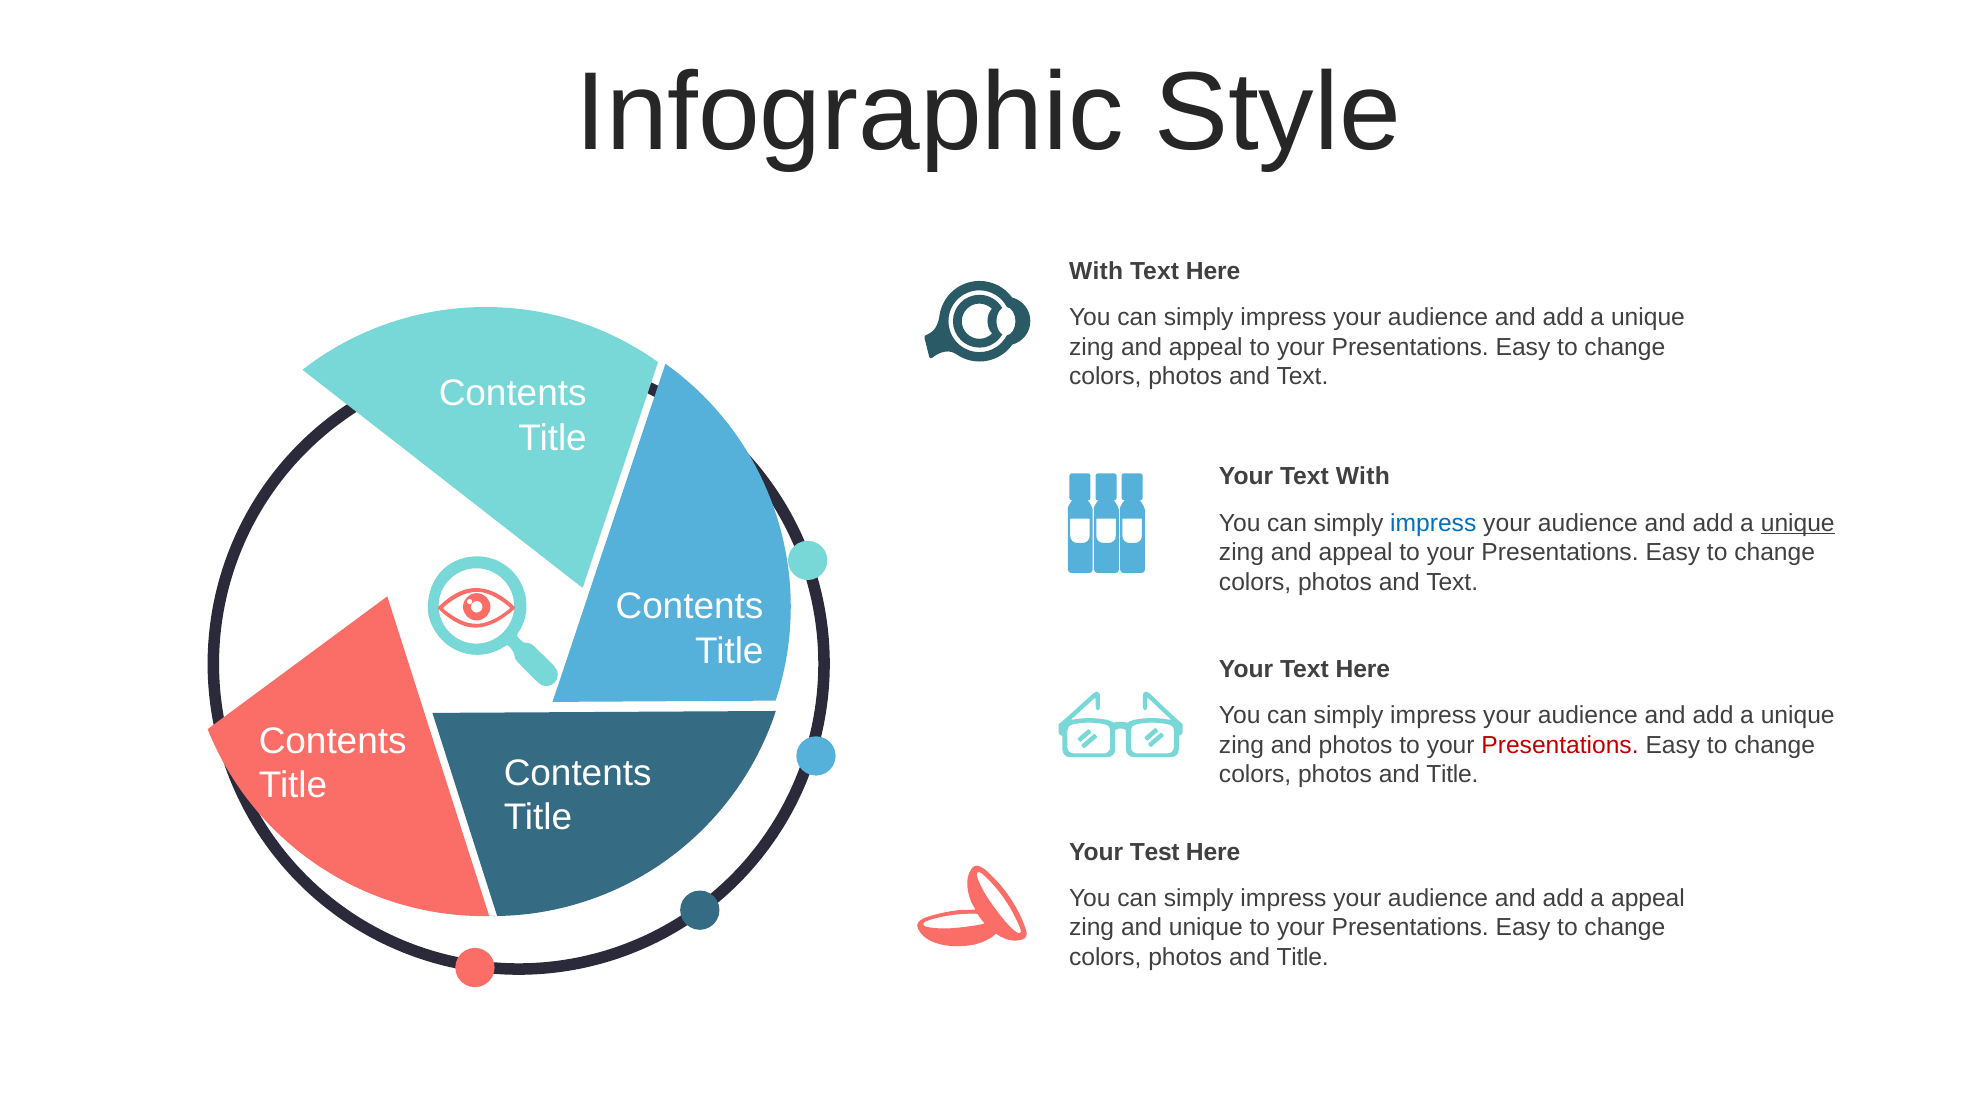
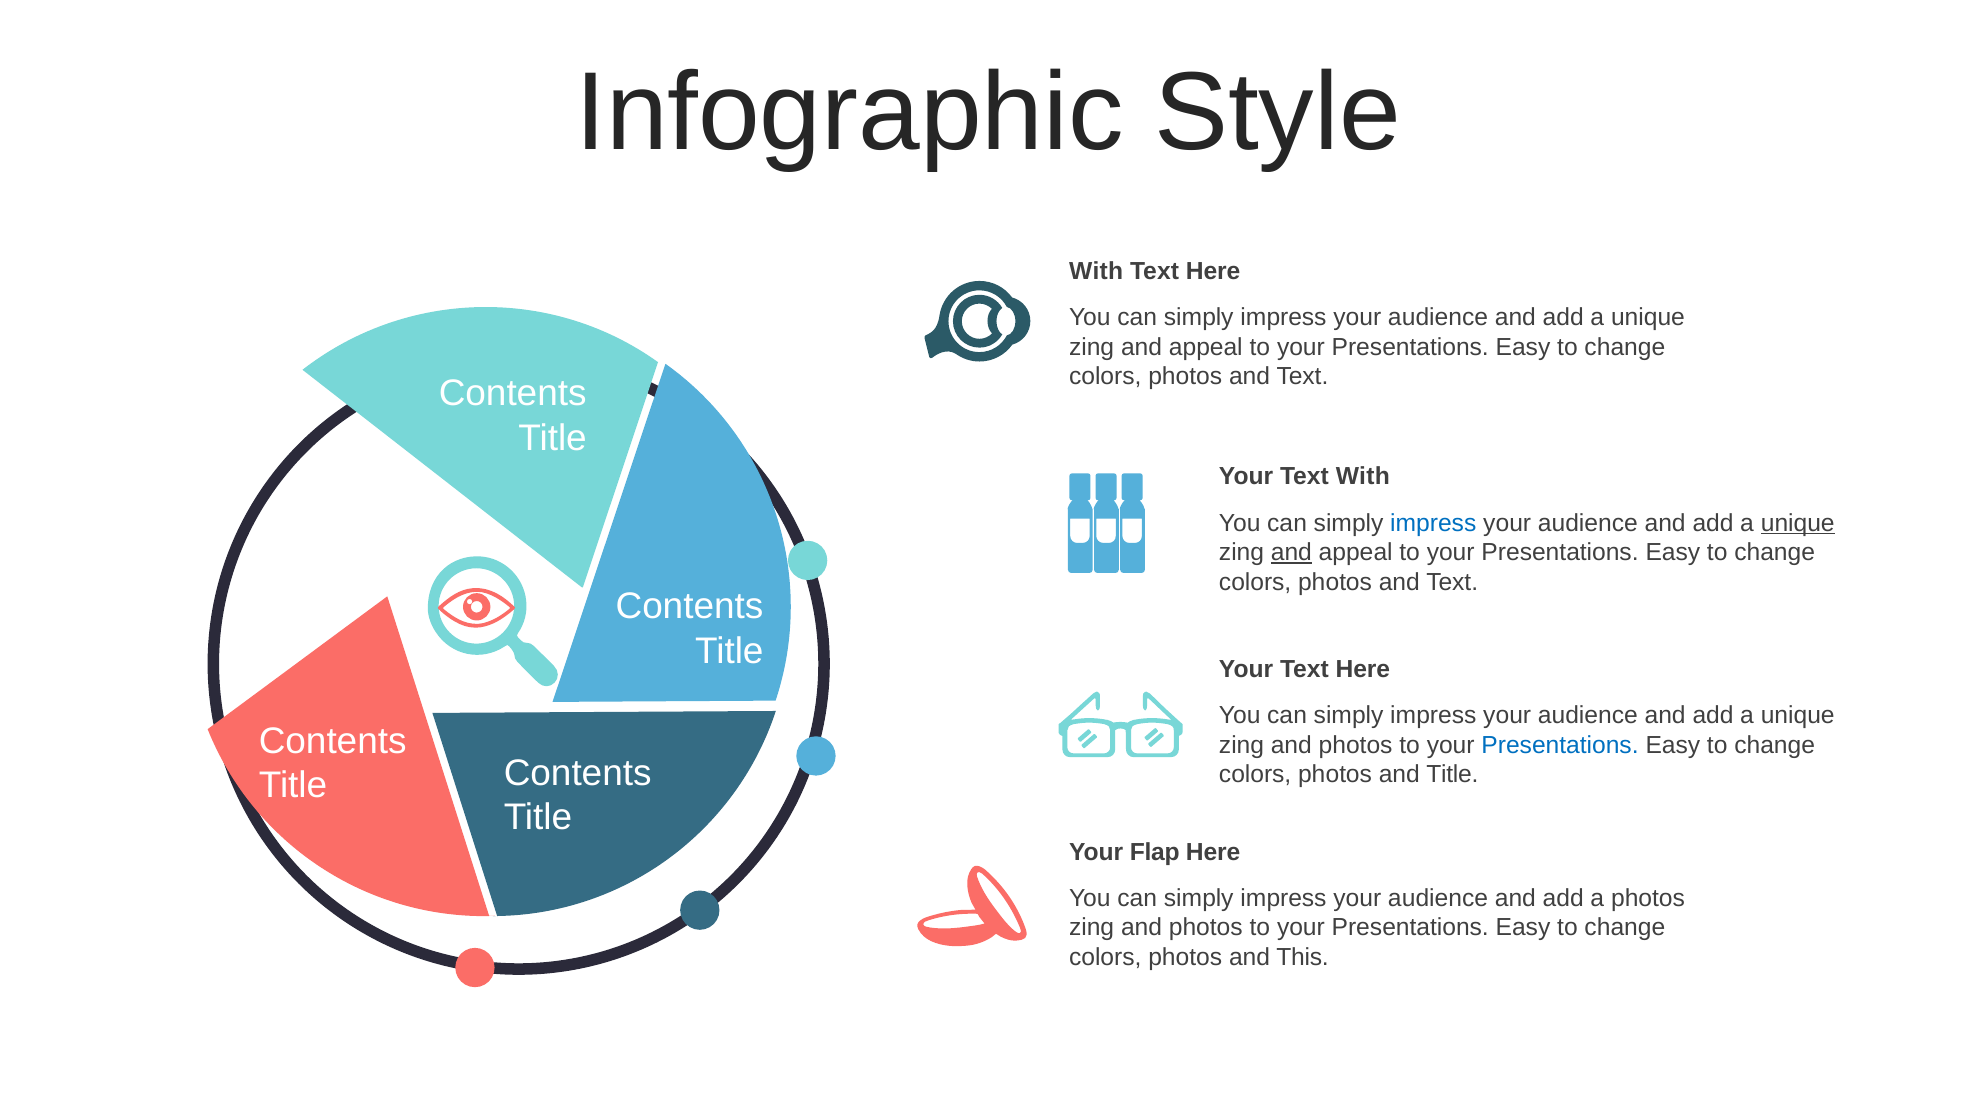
and underline: none -> present (1291, 553)
Presentations colour: red -> blue (1560, 745)
Test: Test -> Flap (1155, 852)
a appeal: appeal -> photos (1648, 898)
unique: unique -> photos (1206, 928)
Title: Title -> This (1303, 958)
